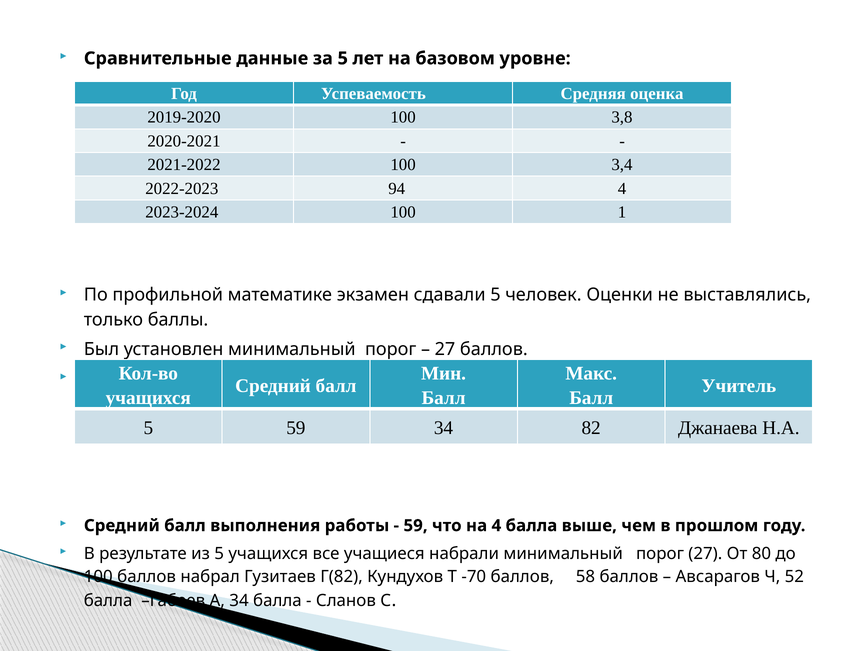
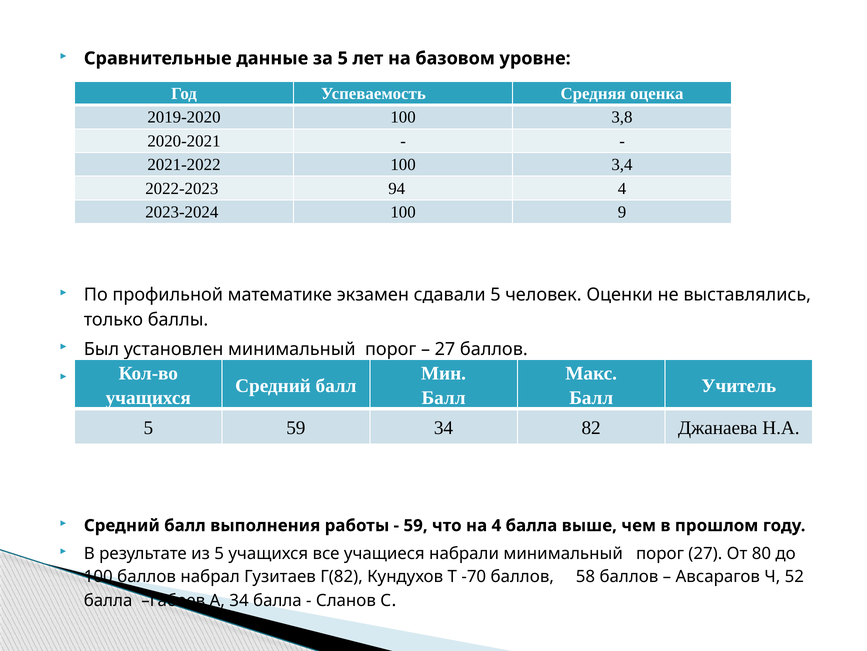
1: 1 -> 9 (622, 212)
